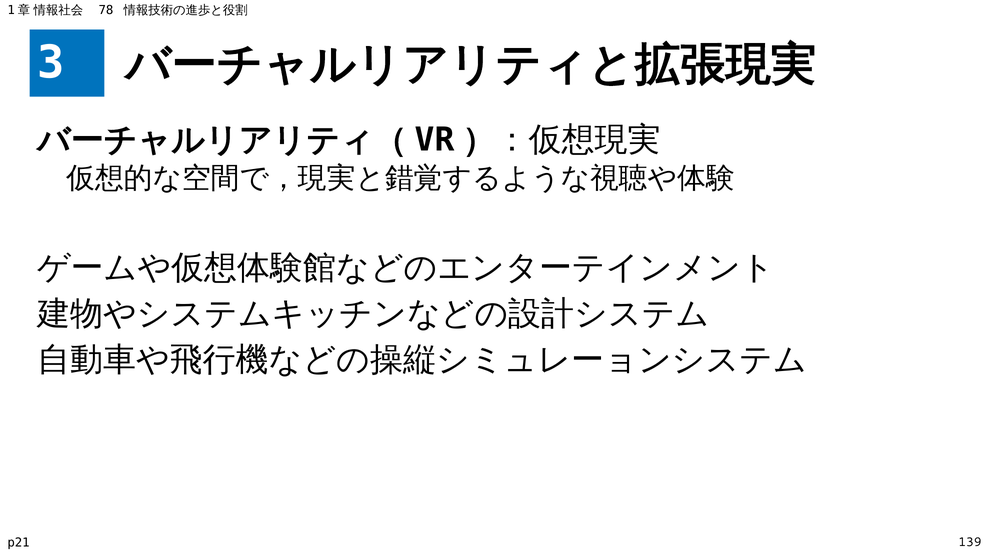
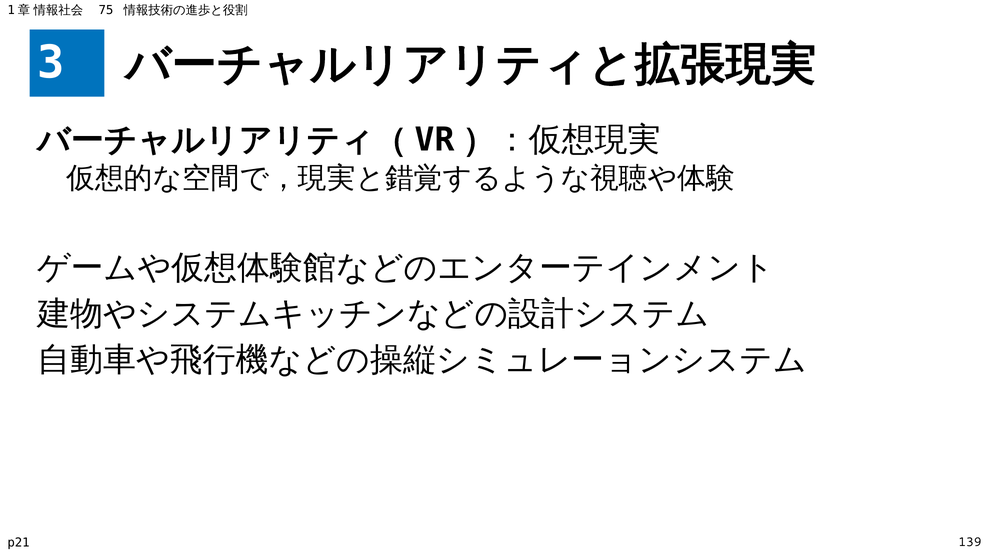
78: 78 -> 75 (106, 10)
